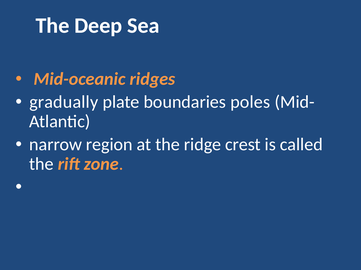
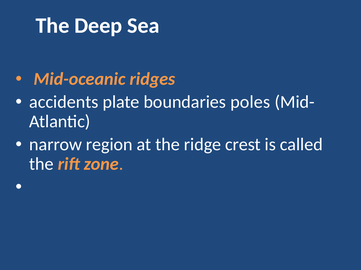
gradually: gradually -> accidents (64, 102)
